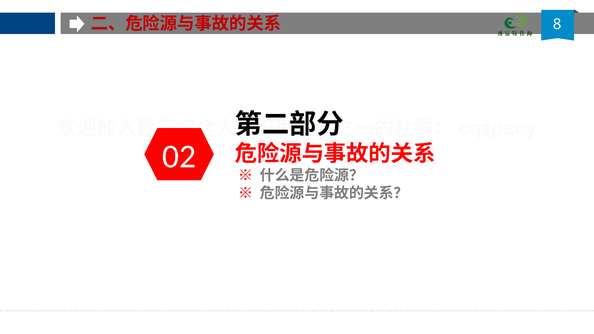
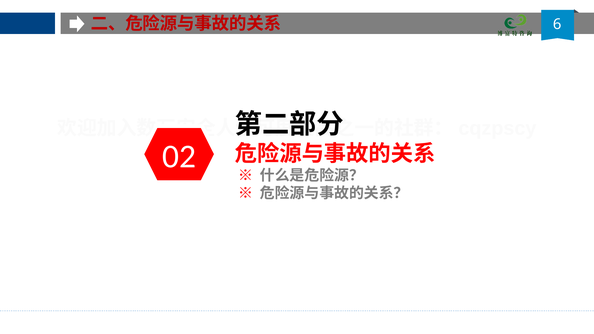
8: 8 -> 6 (557, 24)
